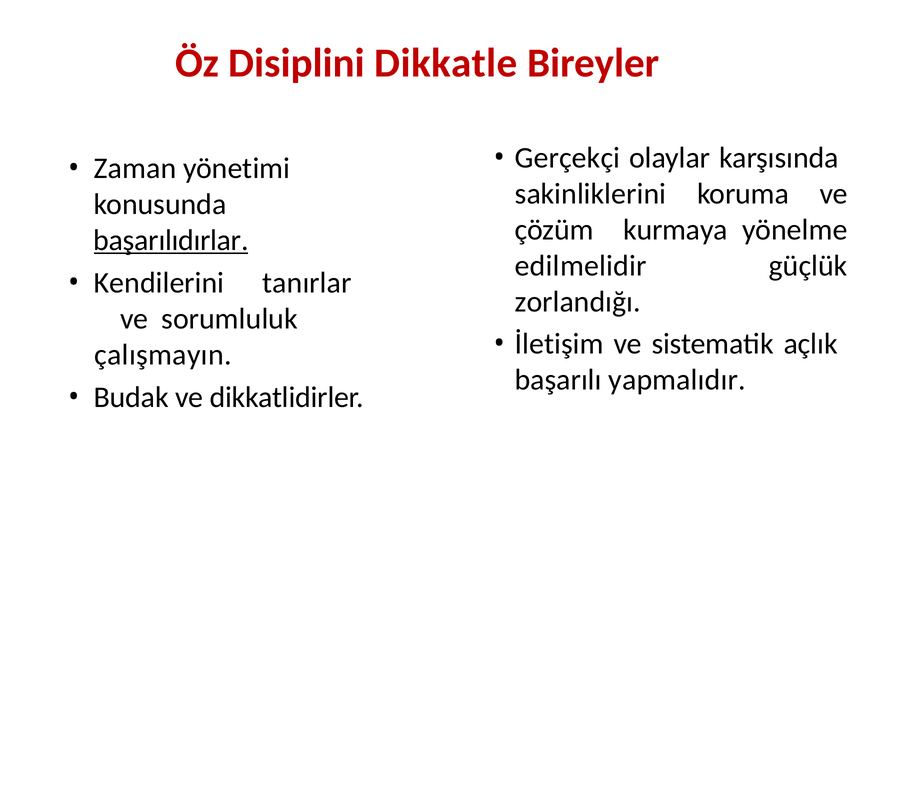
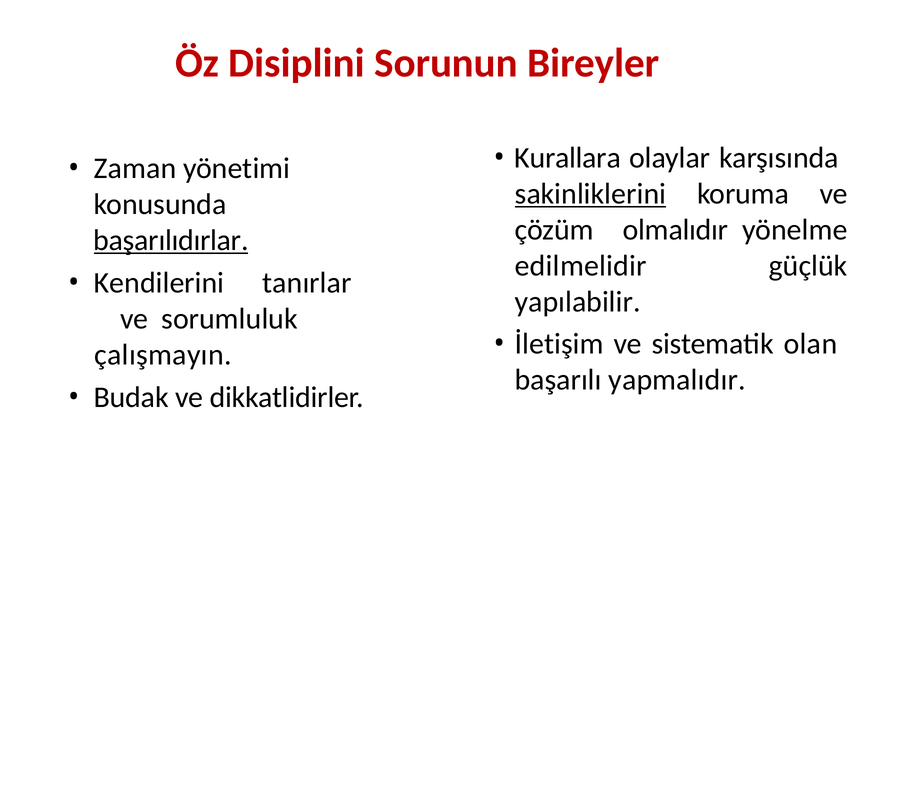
Dikkatle: Dikkatle -> Sorunun (446, 63)
Gerçekçi: Gerçekçi -> Kurallara (568, 158)
sakinliklerini underline: none -> present (590, 194)
kurmaya: kurmaya -> olmalıdır (676, 230)
zorlandığı: zorlandığı -> yapılabilir (578, 302)
açlık: açlık -> olan (810, 344)
